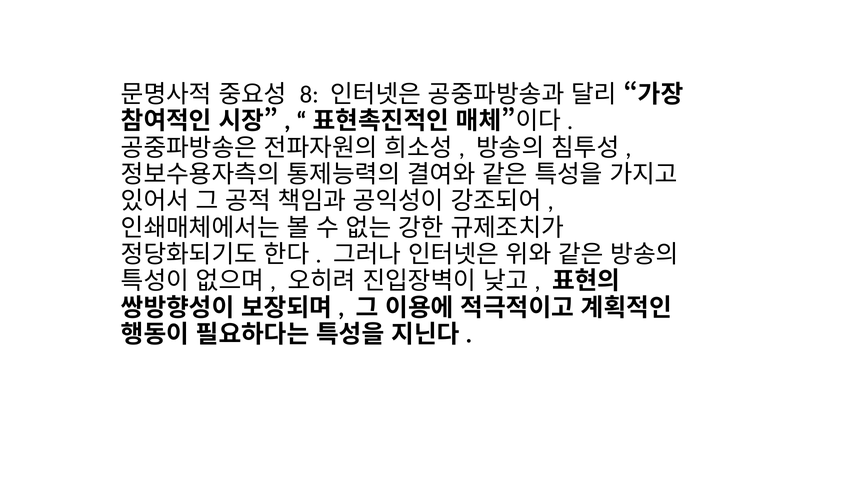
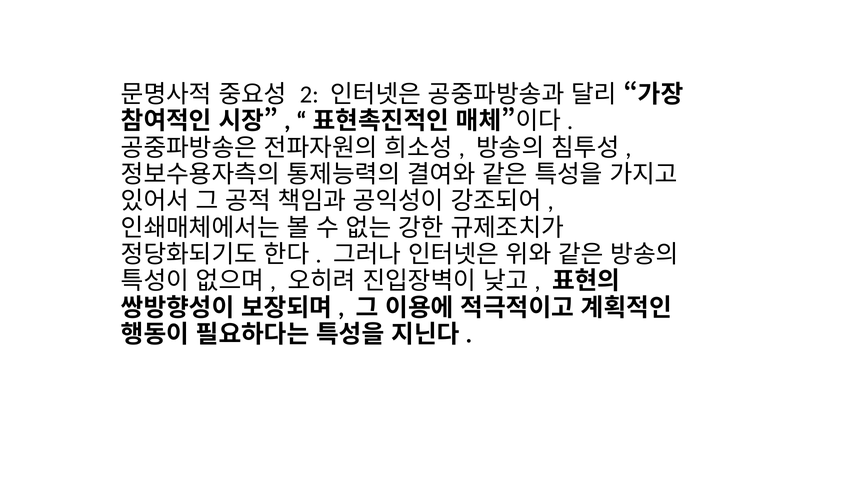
8: 8 -> 2 (309, 95)
